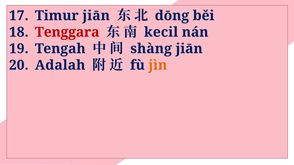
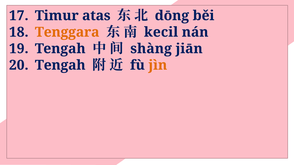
Timur jiān: jiān -> atas (96, 16)
Tenggara colour: red -> orange (67, 32)
Adalah: Adalah -> Tengah (60, 65)
